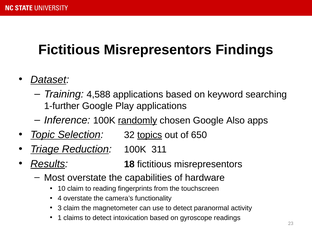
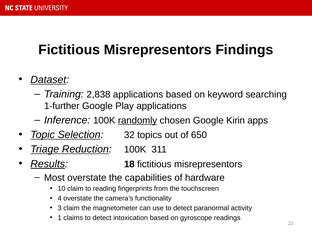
4,588: 4,588 -> 2,838 (99, 94)
Also: Also -> Kirin (236, 120)
topics underline: present -> none (150, 135)
